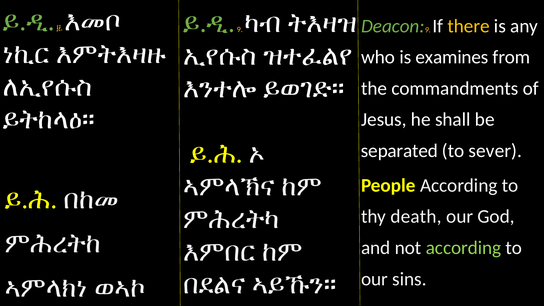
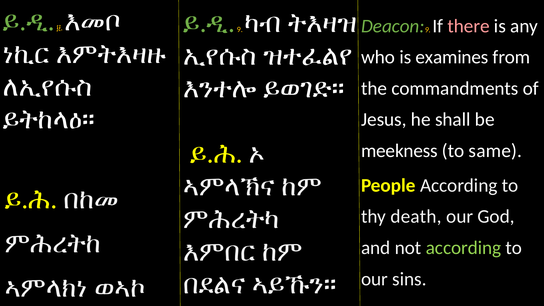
there colour: yellow -> pink (469, 26)
separated: separated -> meekness (399, 151)
sever: sever -> same (495, 151)
